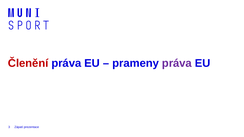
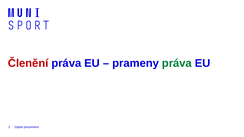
práva colour: purple -> green (177, 63)
